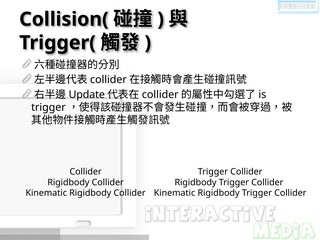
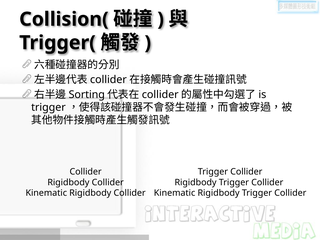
Update: Update -> Sorting (87, 95)
